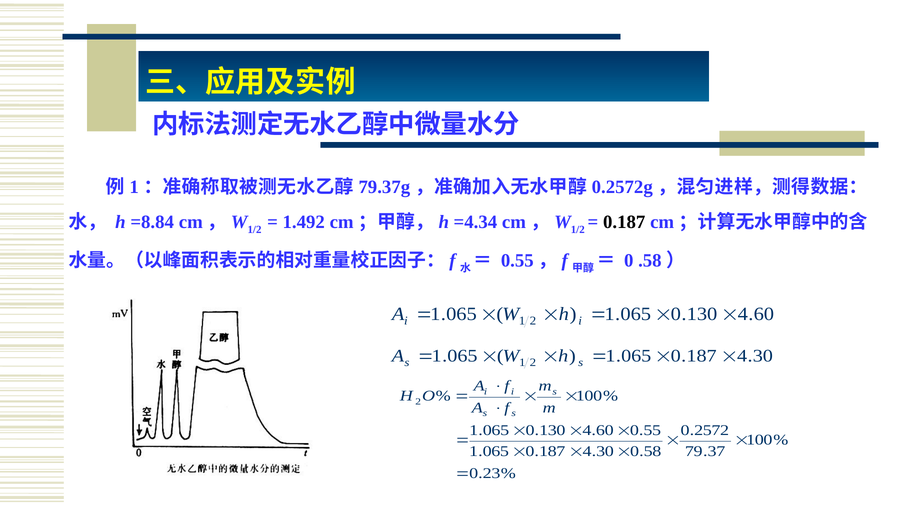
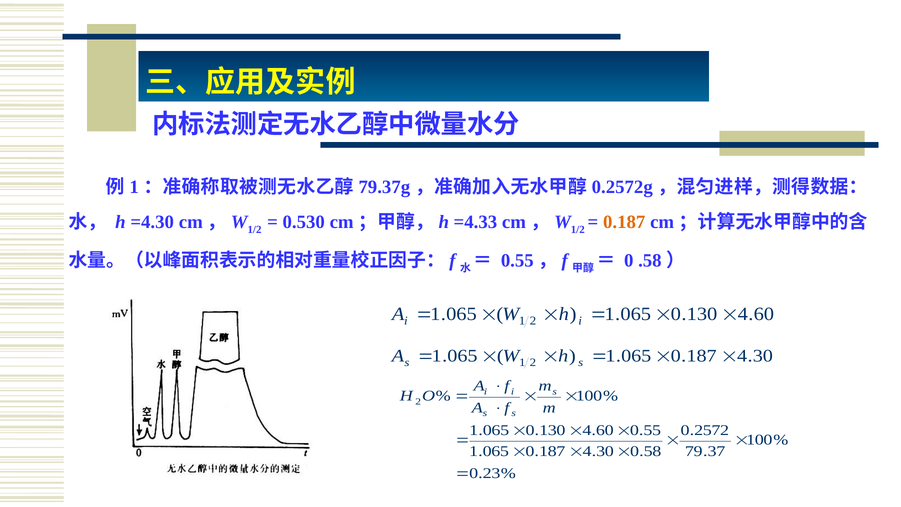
=8.84: =8.84 -> =4.30 (152, 222)
1.492: 1.492 -> 0.530 (304, 222)
=4.34: =4.34 -> =4.33 (475, 222)
0.187 colour: black -> orange (624, 222)
